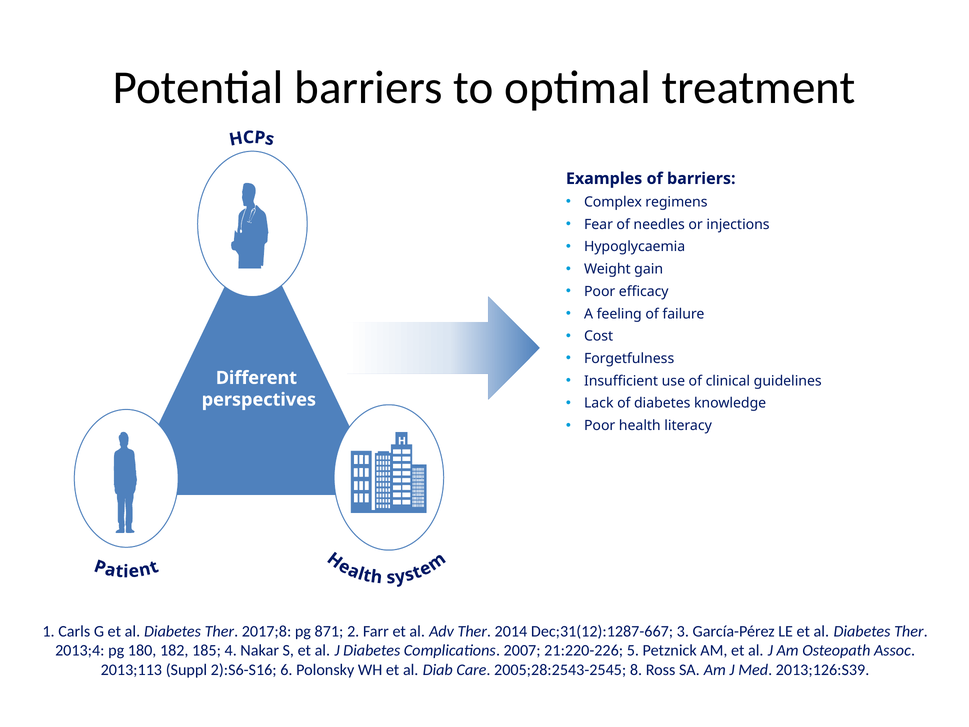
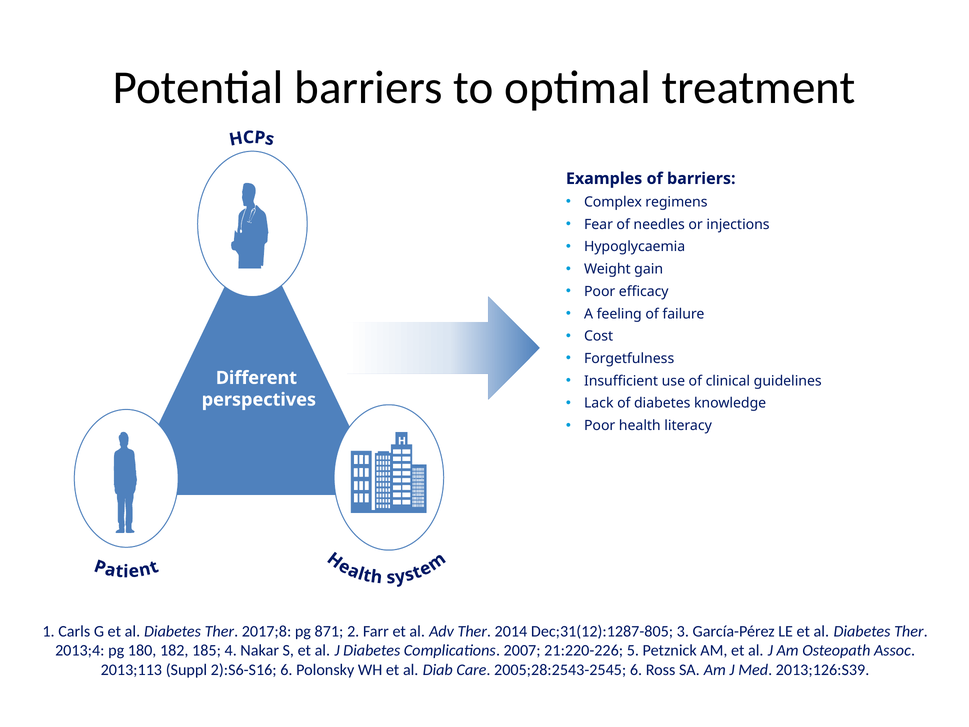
Dec;31(12):1287-667: Dec;31(12):1287-667 -> Dec;31(12):1287-805 (602, 631)
2005;28:2543-2545 8: 8 -> 6 (636, 670)
